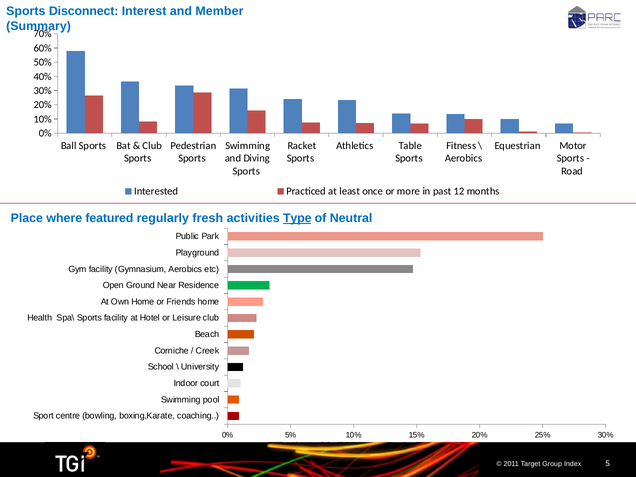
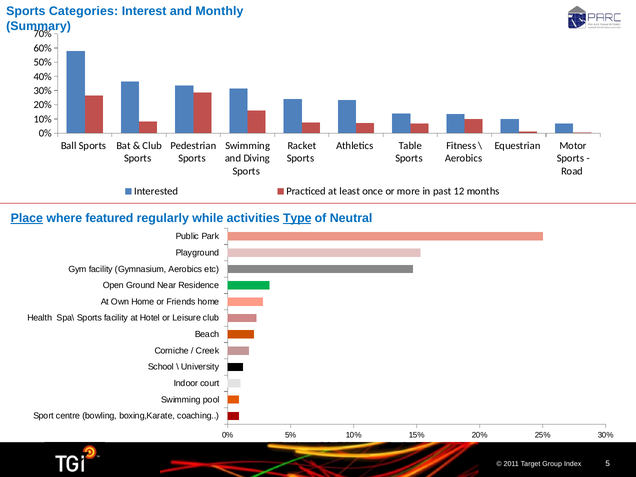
Disconnect: Disconnect -> Categories (84, 11)
Member: Member -> Monthly (219, 11)
Place underline: none -> present (27, 218)
fresh: fresh -> while (208, 218)
